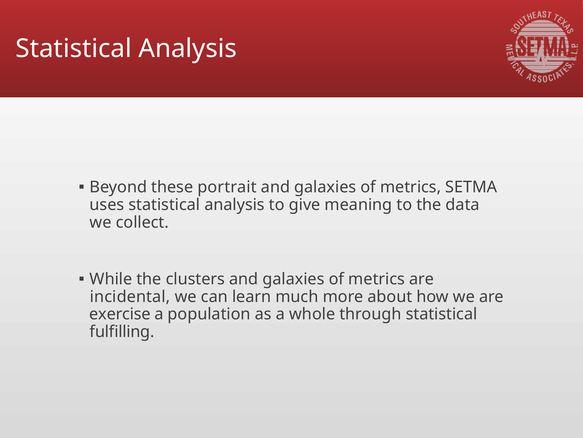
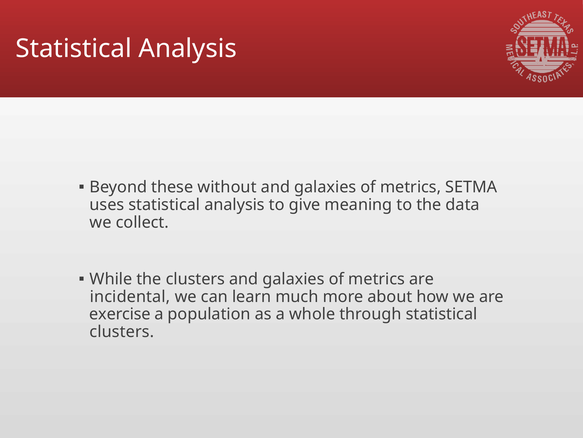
portrait: portrait -> without (227, 187)
fulfilling: fulfilling -> clusters (122, 331)
